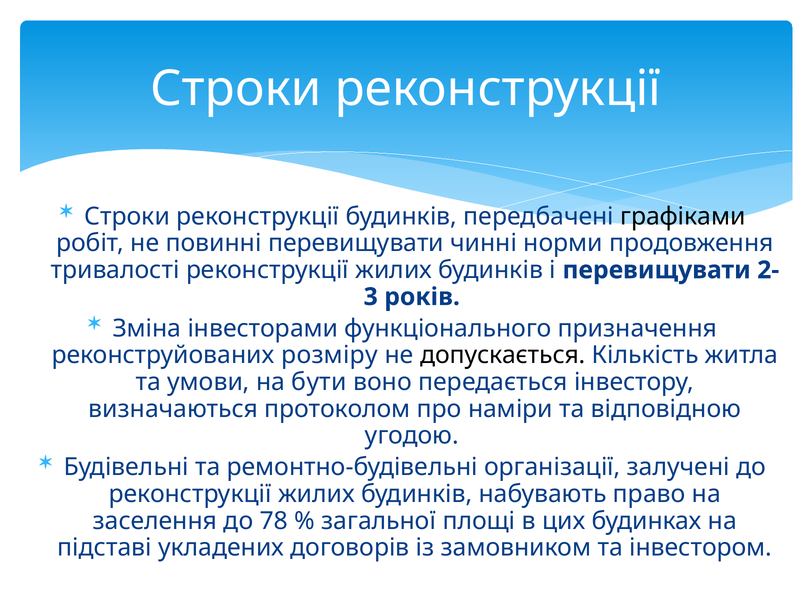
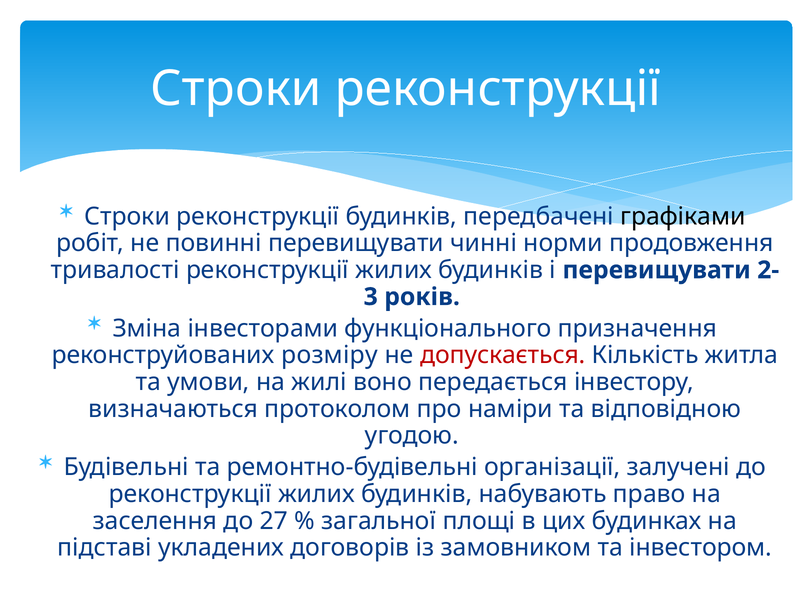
допускається colour: black -> red (503, 355)
бути: бути -> жилі (319, 382)
78: 78 -> 27 (274, 521)
